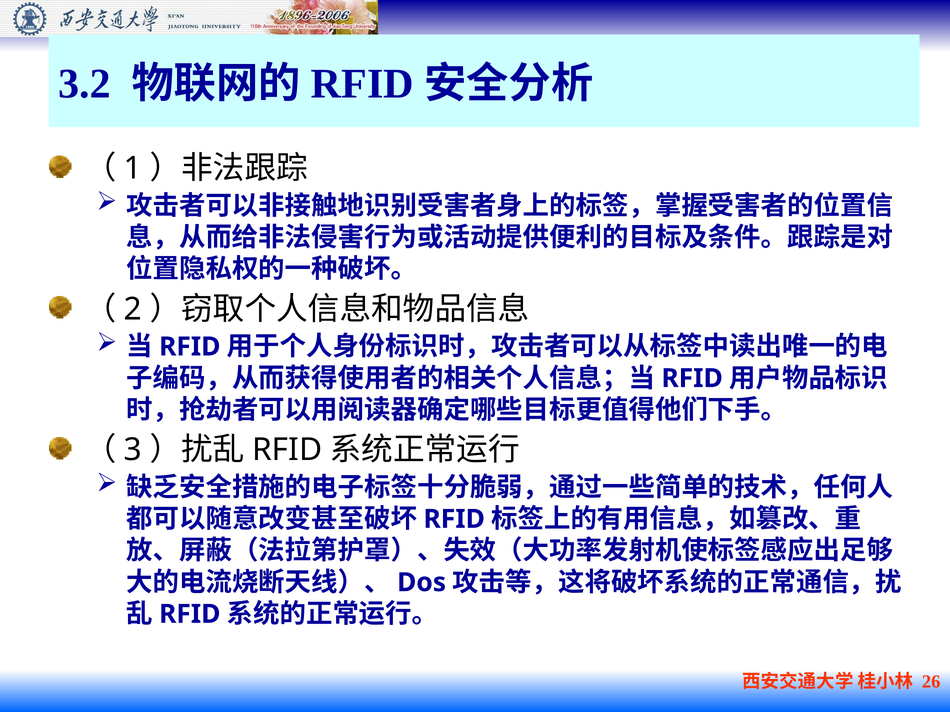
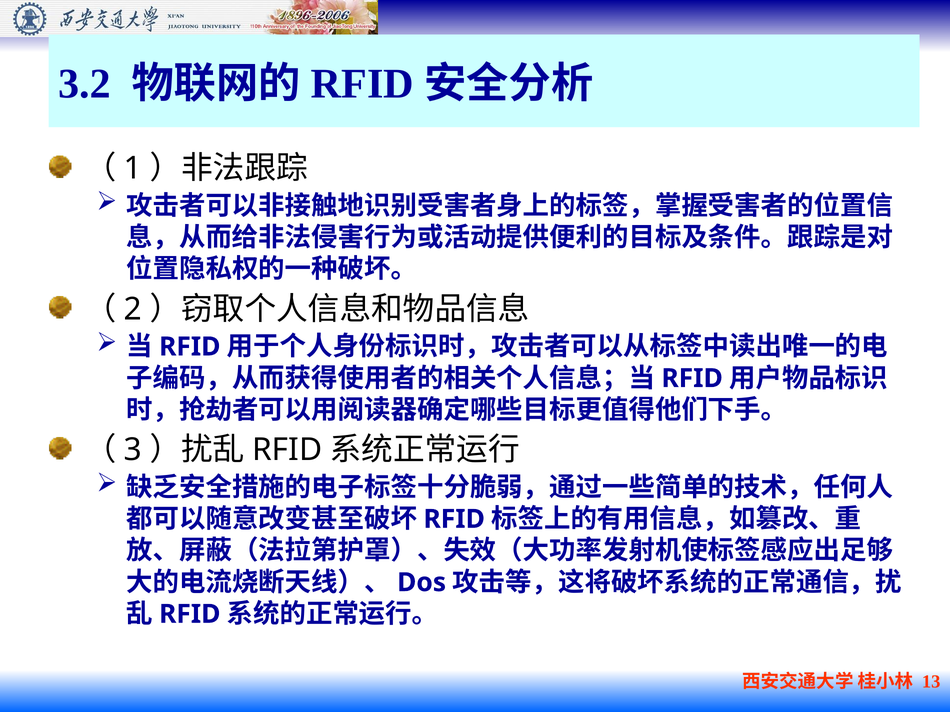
26: 26 -> 13 (931, 682)
